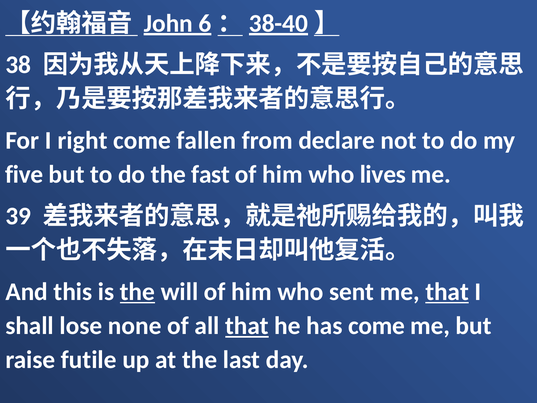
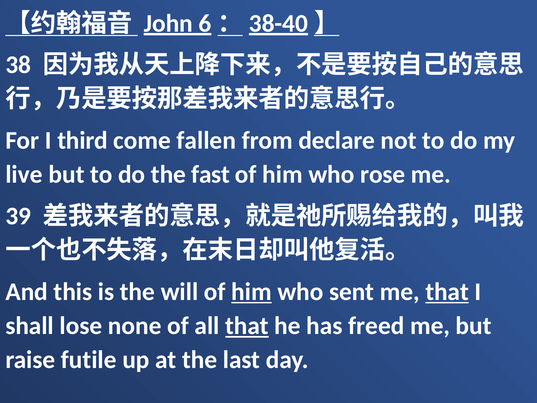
right: right -> third (83, 140)
five: five -> live (24, 174)
lives: lives -> rose (383, 174)
the underline: present -> none (137, 292)
him underline: none -> present (251, 292)
has come: come -> freed (376, 326)
